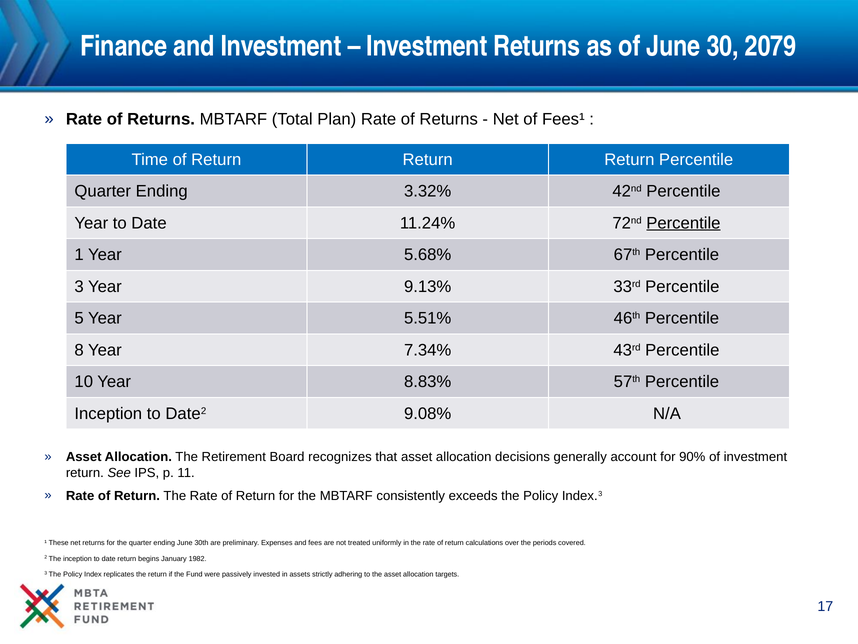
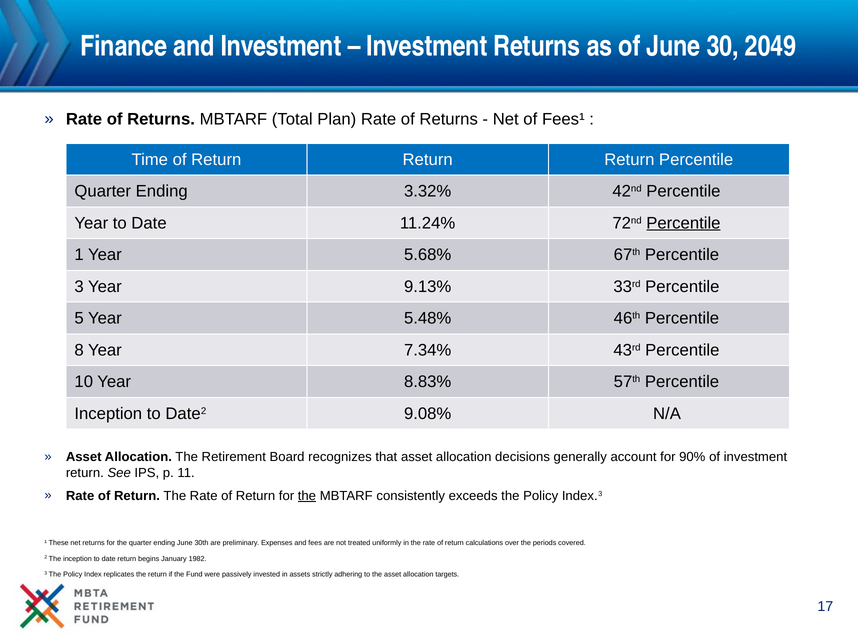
2079: 2079 -> 2049 (770, 46)
5.51%: 5.51% -> 5.48% (428, 318)
the underline: none -> present (307, 495)
